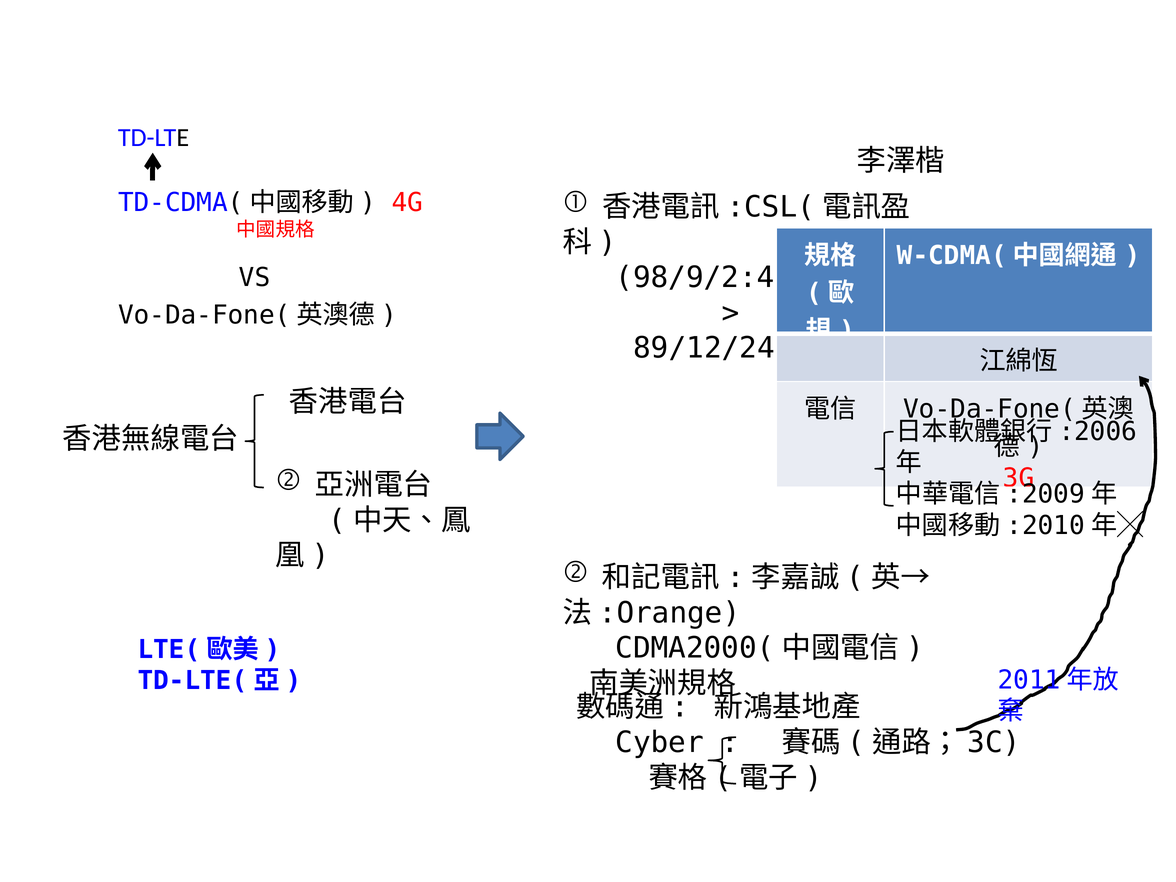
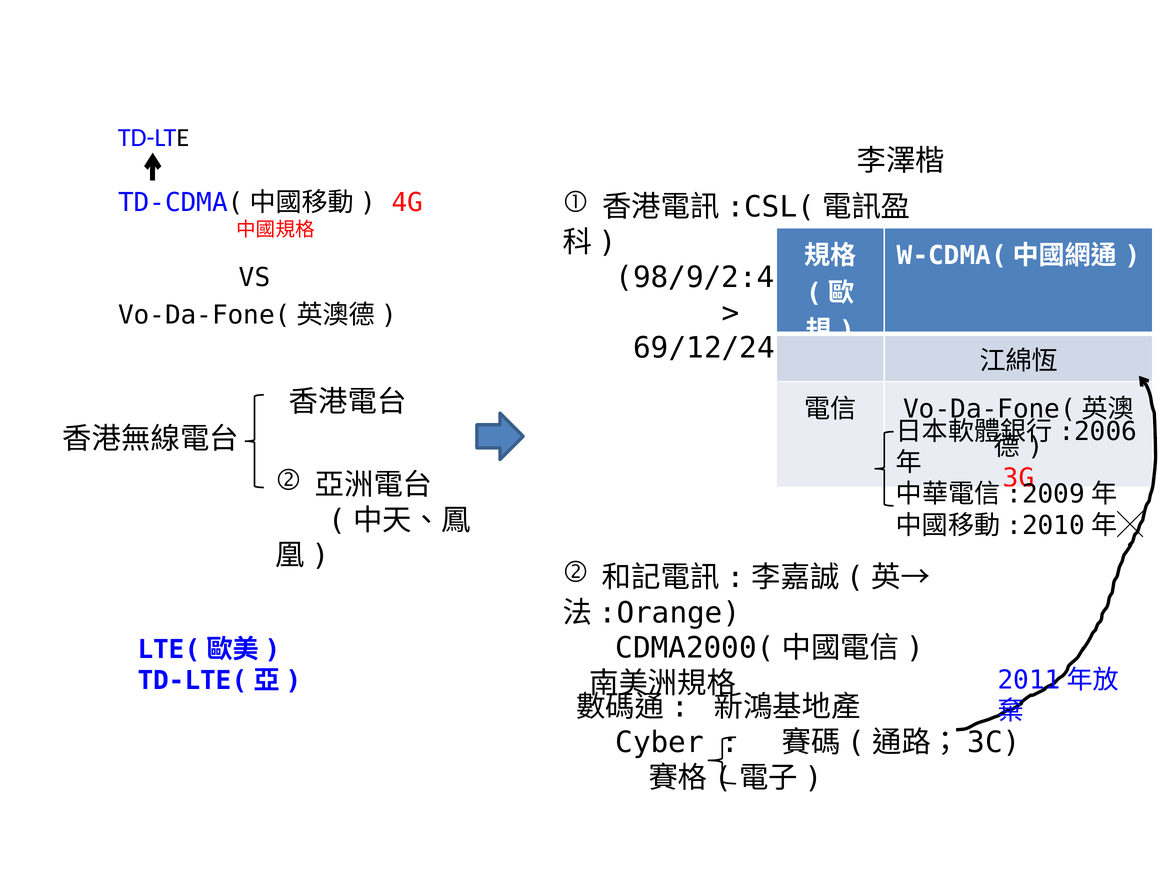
89/12/24: 89/12/24 -> 69/12/24 (704, 348)
